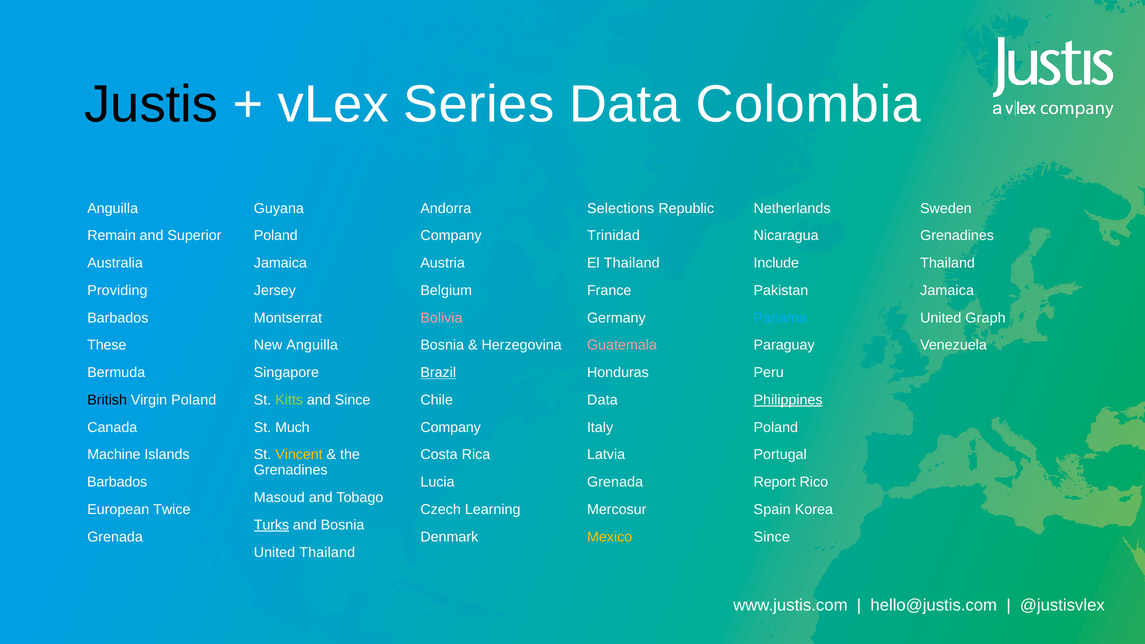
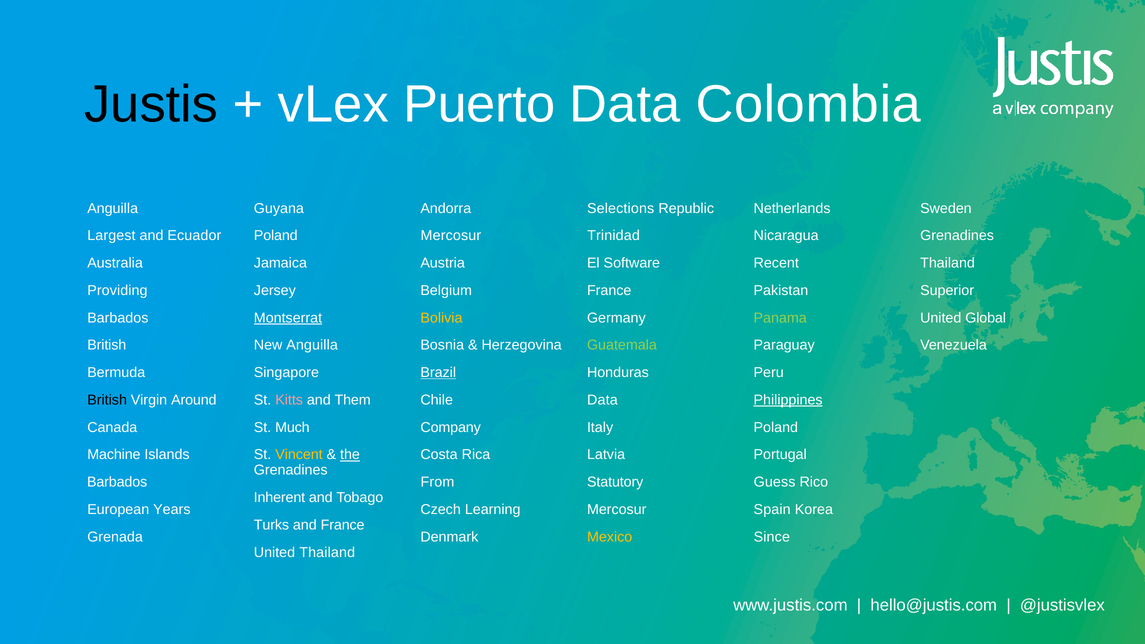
Series: Series -> Puerto (479, 104)
Remain: Remain -> Largest (111, 236)
Superior: Superior -> Ecuador (194, 236)
Company: Company -> Mercosur (451, 236)
El Thailand: Thailand -> Software (632, 263)
Include: Include -> Recent (776, 263)
Jamaica: Jamaica -> Superior (947, 290)
Montserrat underline: none -> present (288, 318)
Bolivia colour: pink -> yellow (441, 318)
Panama colour: light blue -> light green (780, 318)
Graph: Graph -> Global (986, 318)
These: These -> British (107, 345)
Guatemala colour: pink -> light green (622, 345)
Virgin Poland: Poland -> Around (194, 400)
Kitts colour: light green -> pink (289, 400)
and Since: Since -> Them (353, 400)
the underline: none -> present (350, 455)
Lucia: Lucia -> From (437, 482)
Grenada: Grenada -> Statutory (615, 482)
Report: Report -> Guess (775, 482)
Masoud: Masoud -> Inherent (279, 498)
Twice: Twice -> Years (172, 510)
Turks underline: present -> none (272, 525)
and Bosnia: Bosnia -> France (343, 525)
